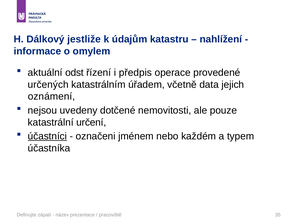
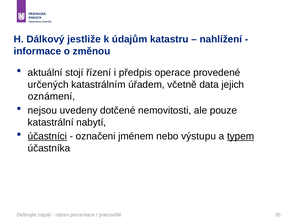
omylem: omylem -> změnou (92, 51)
odst: odst -> stojí (74, 72)
určení: určení -> nabytí (91, 122)
každém: každém -> výstupu (199, 136)
typem underline: none -> present (241, 136)
